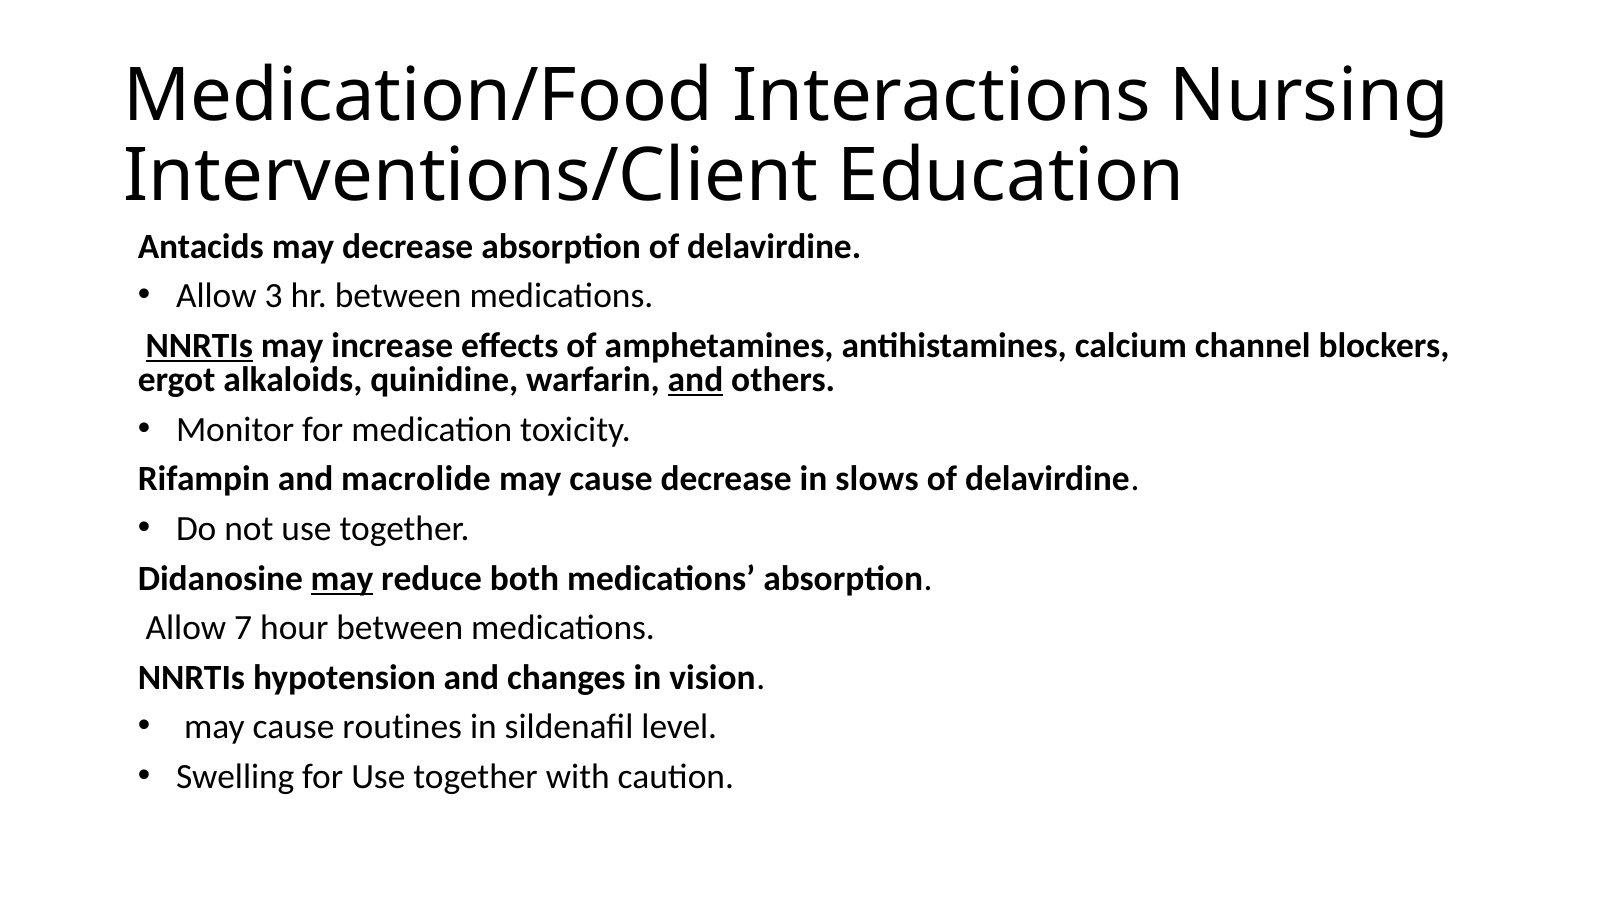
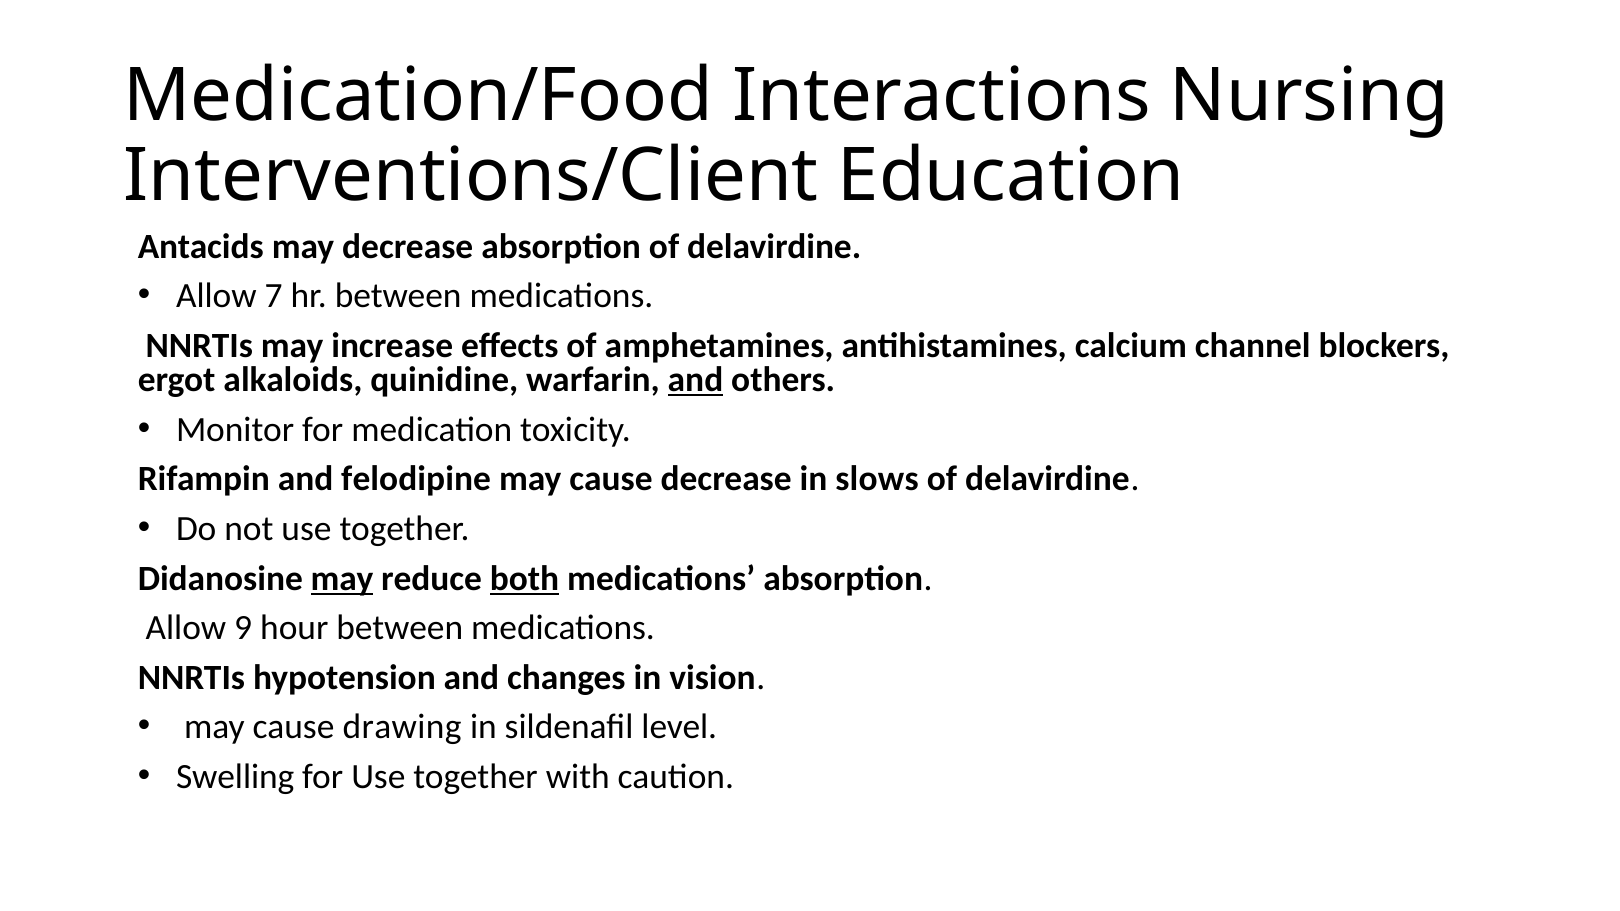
3: 3 -> 7 (274, 296)
NNRTIs underline: present -> none (199, 346)
macrolide: macrolide -> felodipine (416, 479)
both underline: none -> present (525, 579)
7: 7 -> 9 (243, 628)
routines: routines -> drawing (402, 727)
